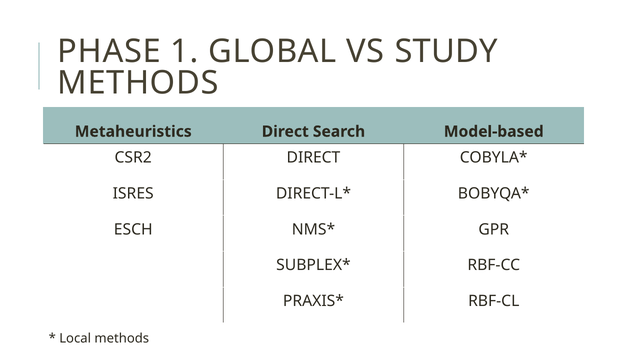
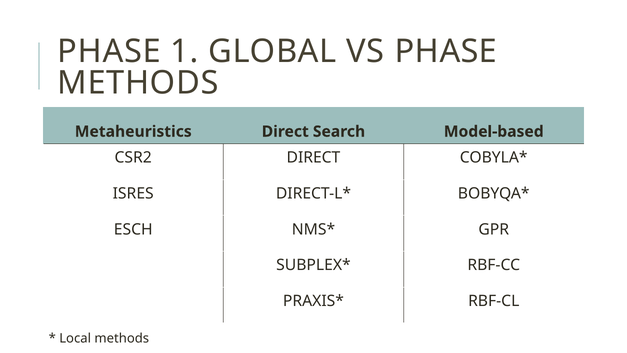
VS STUDY: STUDY -> PHASE (446, 52)
